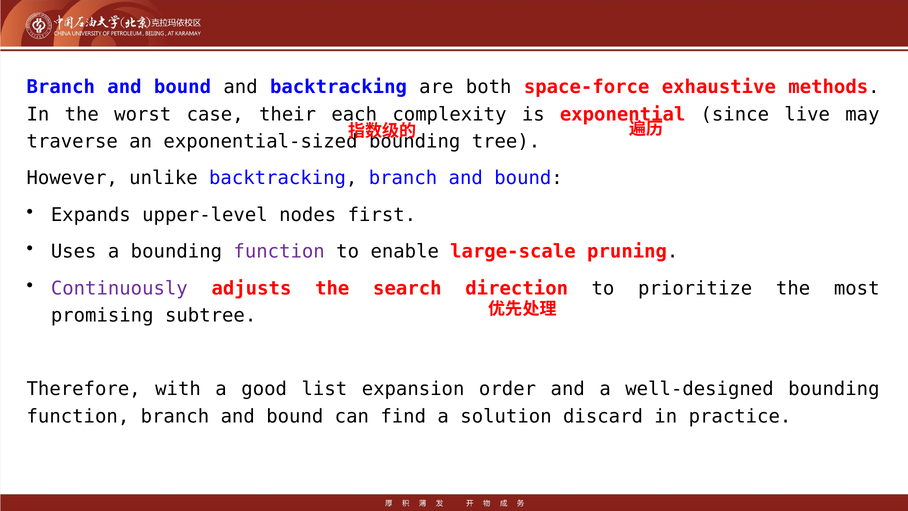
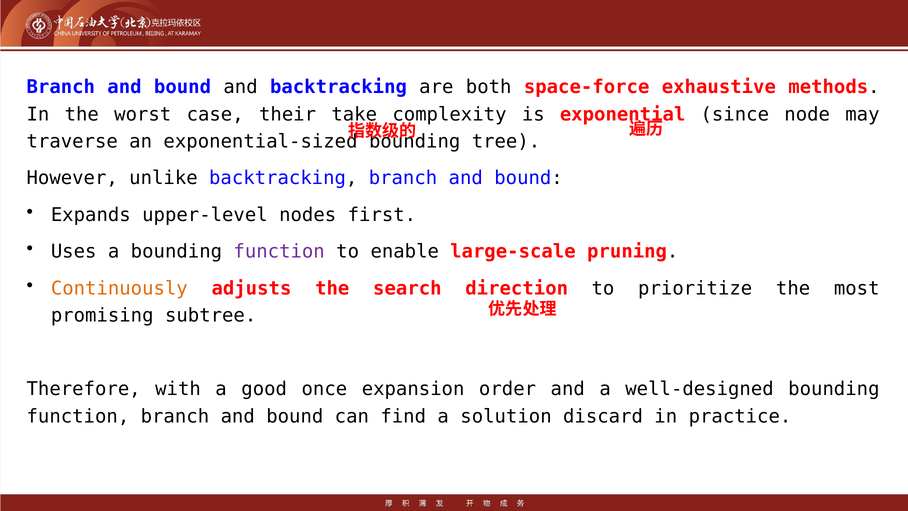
each: each -> take (354, 114)
live: live -> node (807, 114)
Continuously colour: purple -> orange (119, 288)
list: list -> once (324, 389)
